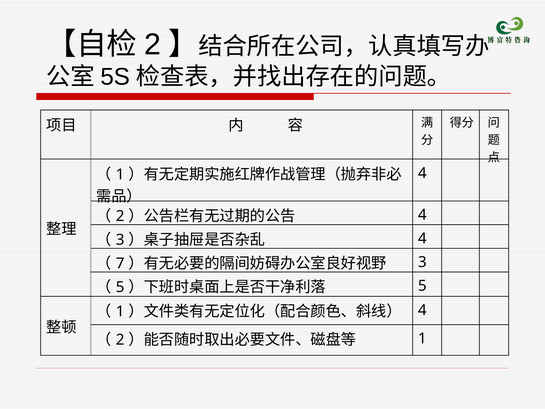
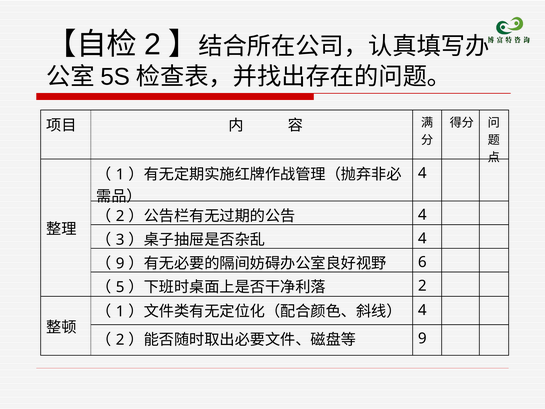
7: 7 -> 9 (120, 263)
3: 3 -> 6 (422, 262)
5: 5 -> 2 (422, 286)
1: 1 -> 9 (422, 338)
